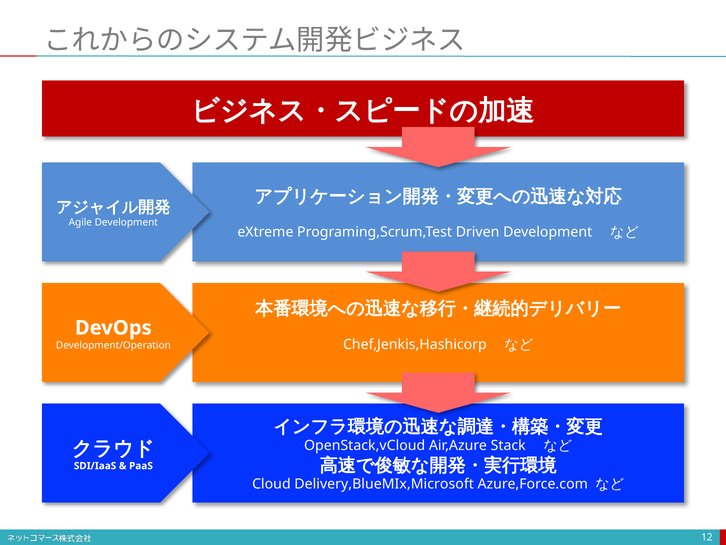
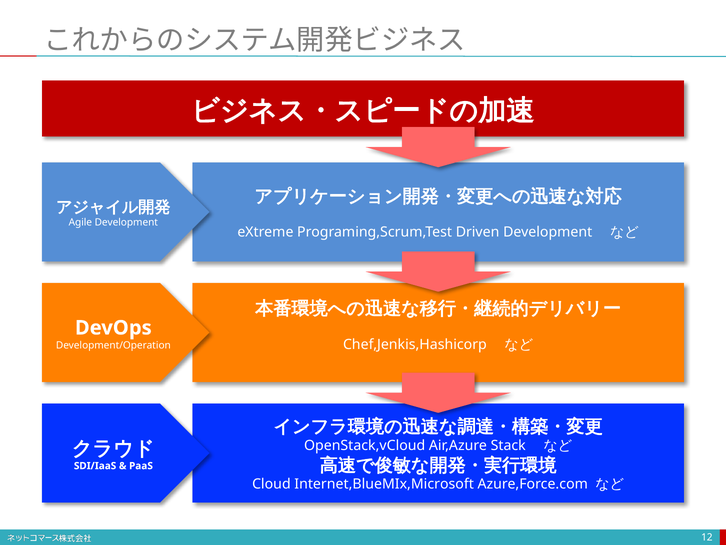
Delivery,BlueMIx,Microsoft: Delivery,BlueMIx,Microsoft -> Internet,BlueMIx,Microsoft (384, 484)
